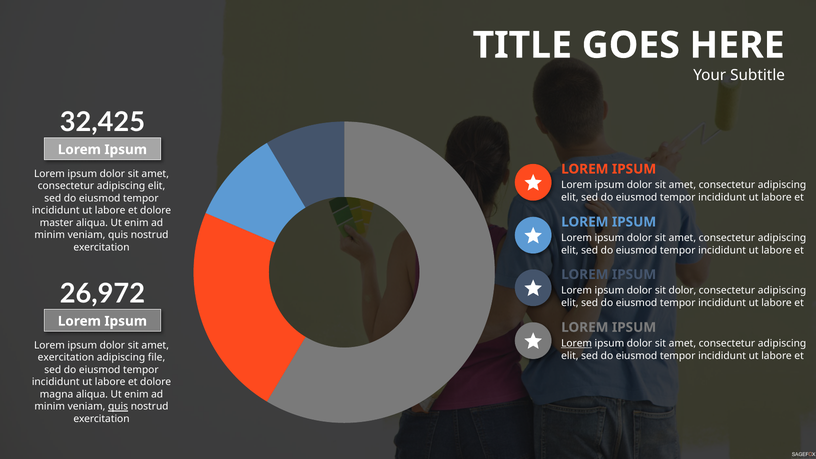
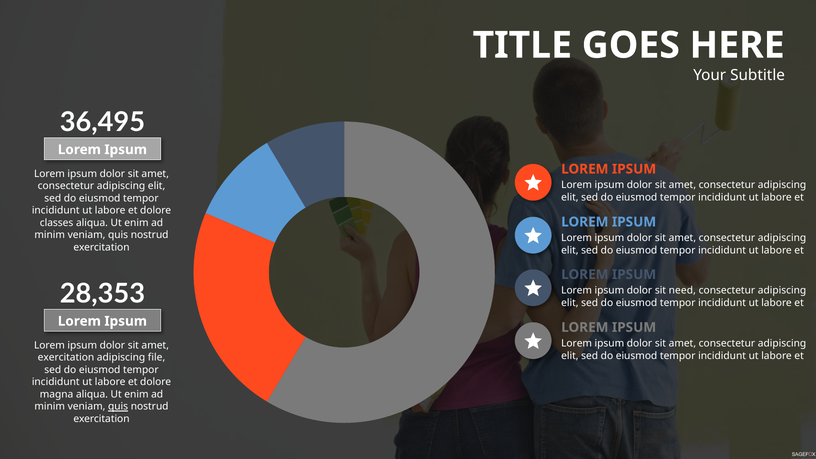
32,425: 32,425 -> 36,495 (102, 122)
master: master -> classes (57, 223)
26,972: 26,972 -> 28,353 (102, 294)
sit dolor: dolor -> need (682, 291)
Lorem underline: present -> none (577, 343)
